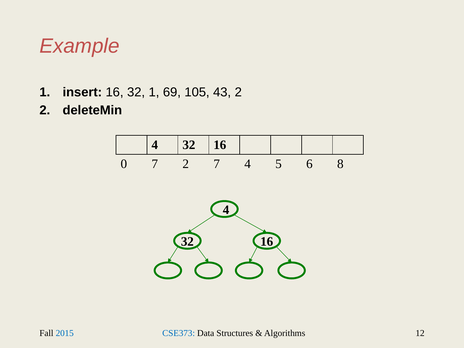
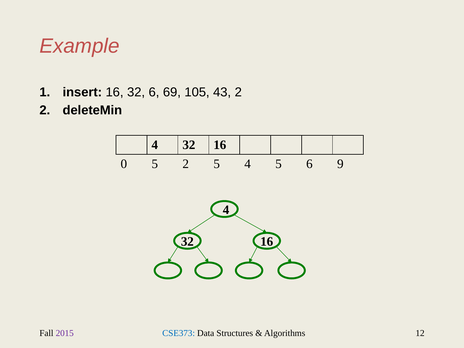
32 1: 1 -> 6 (154, 92)
0 7: 7 -> 5 (155, 164)
2 7: 7 -> 5 (217, 164)
8: 8 -> 9 (340, 164)
2015 colour: blue -> purple (65, 333)
